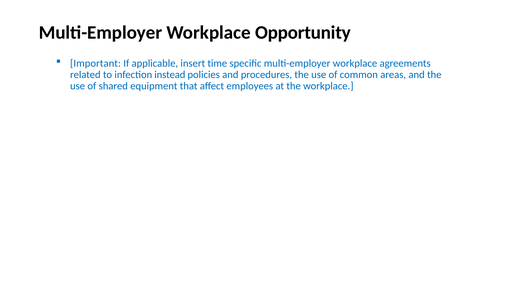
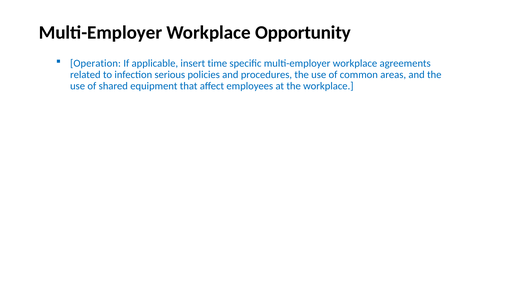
Important: Important -> Operation (95, 63)
instead: instead -> serious (170, 75)
